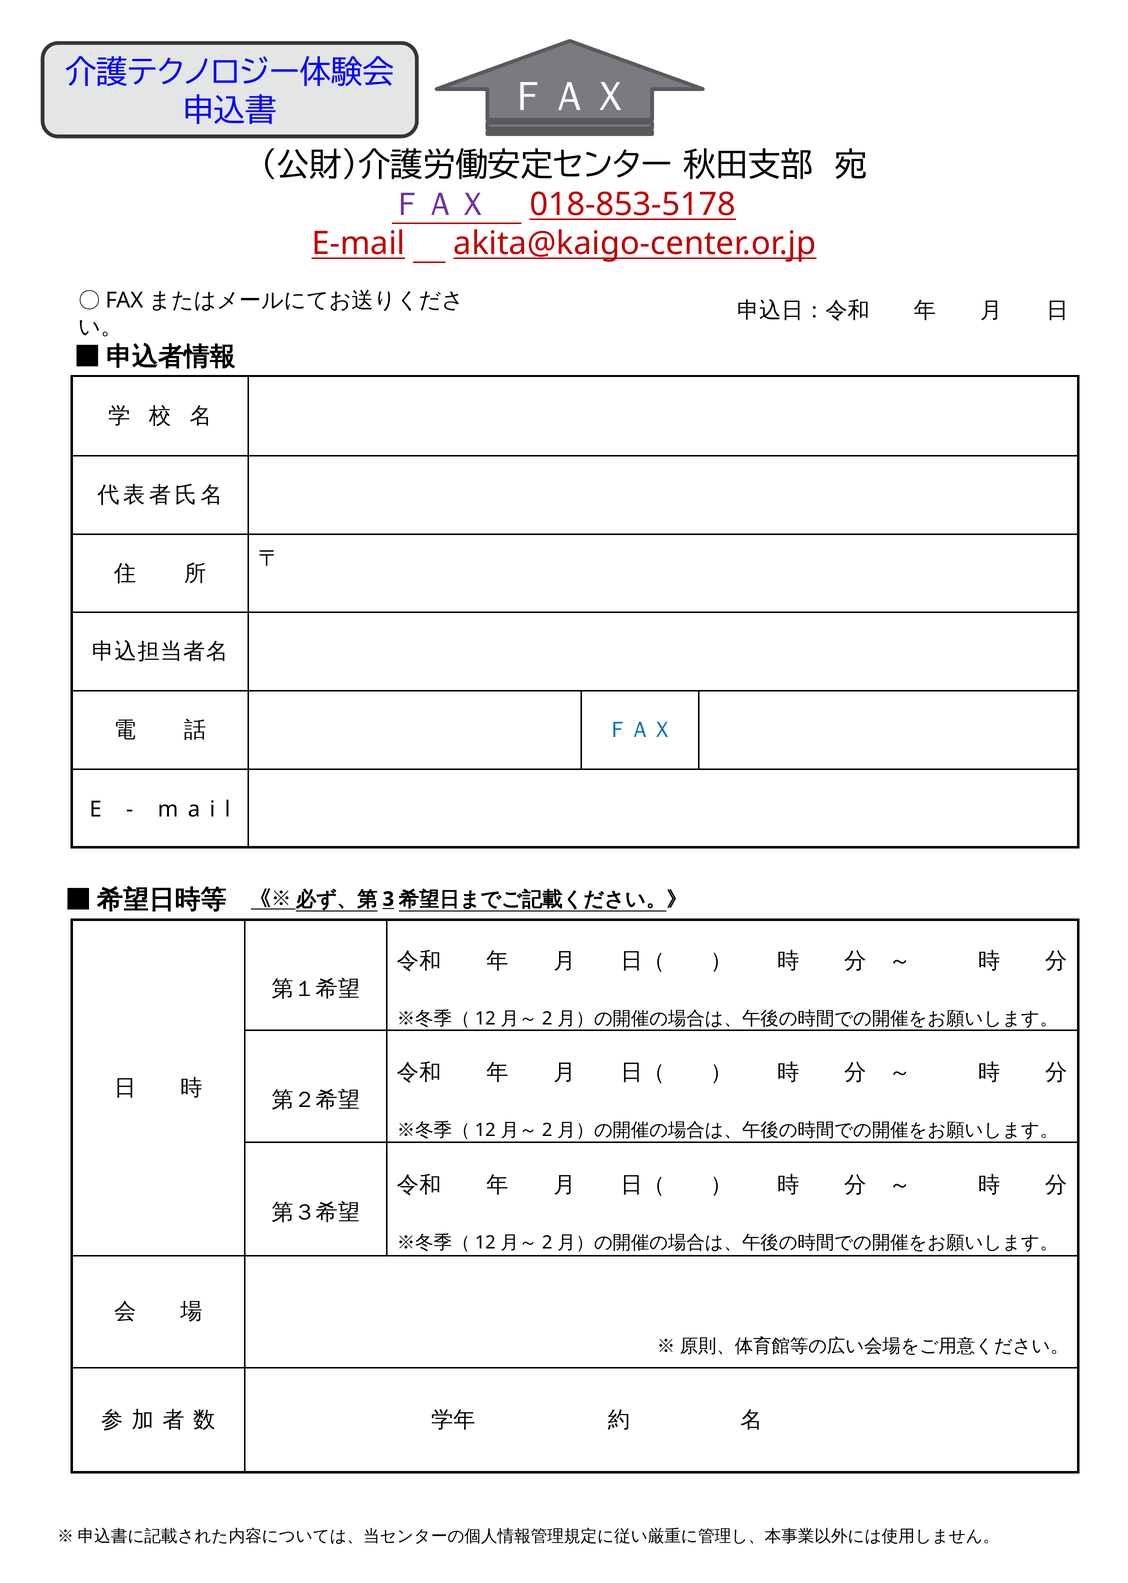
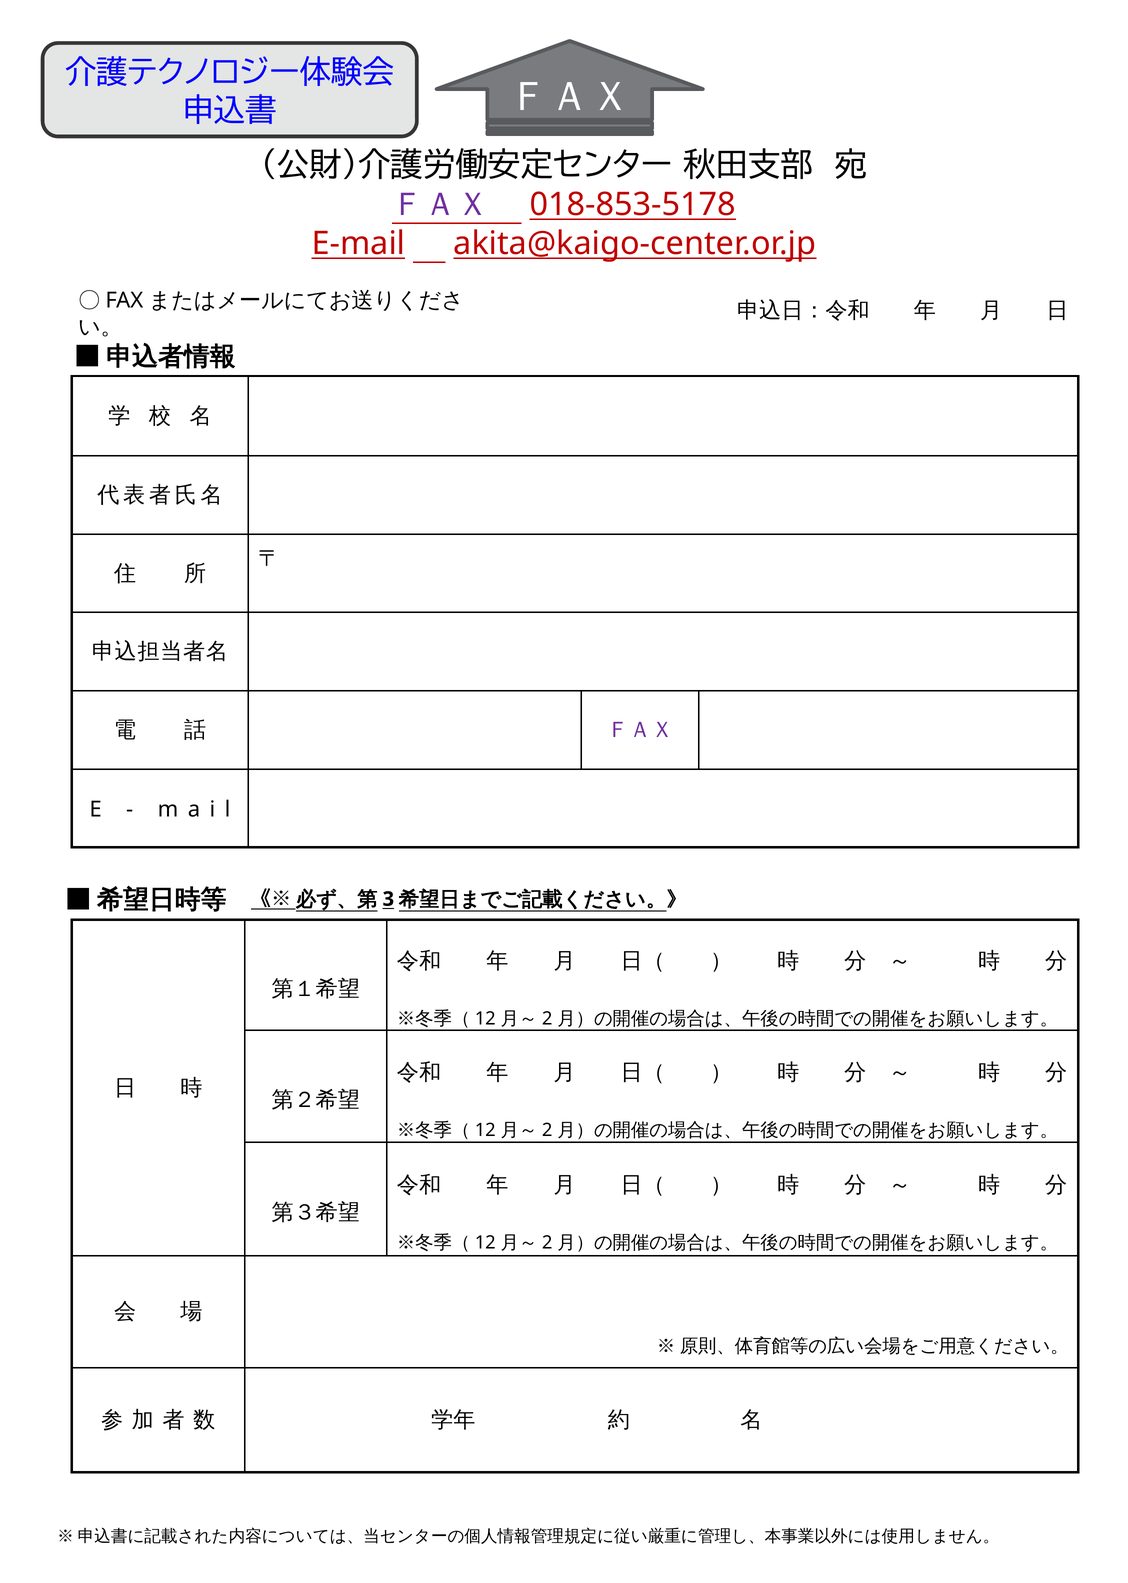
ＦＡＸ colour: blue -> purple (640, 730)
